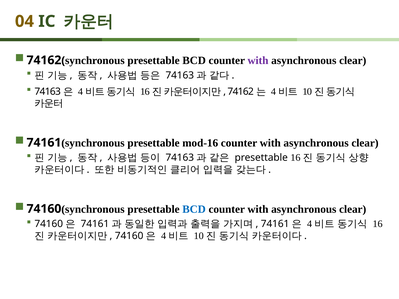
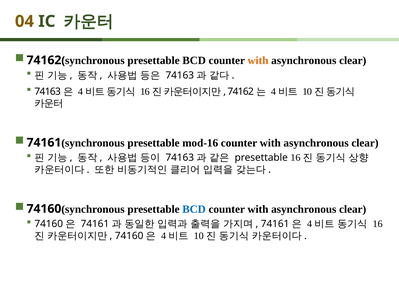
with colour: purple -> orange (258, 61)
